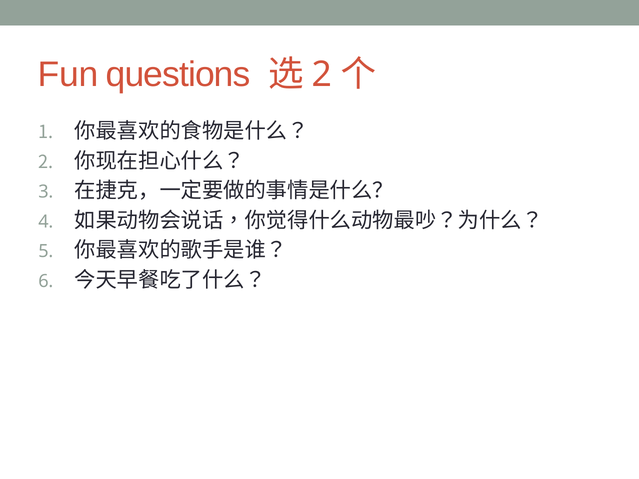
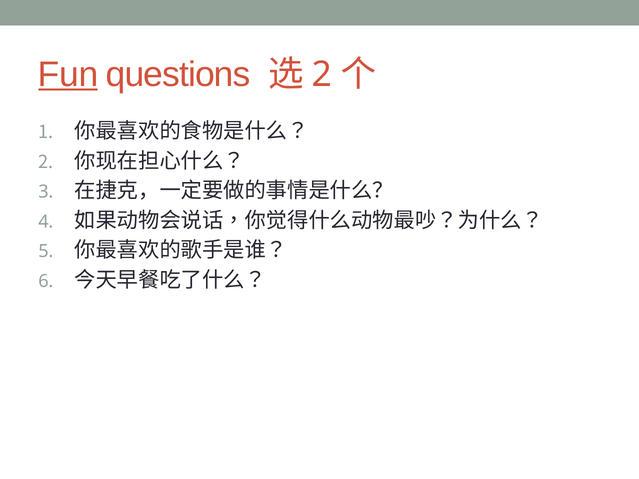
Fun underline: none -> present (68, 74)
